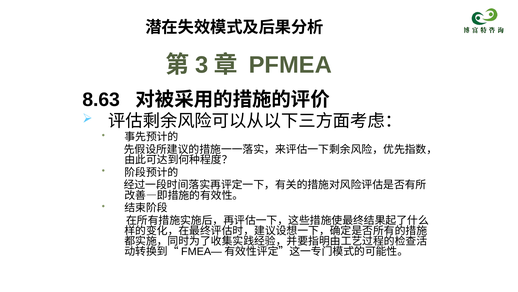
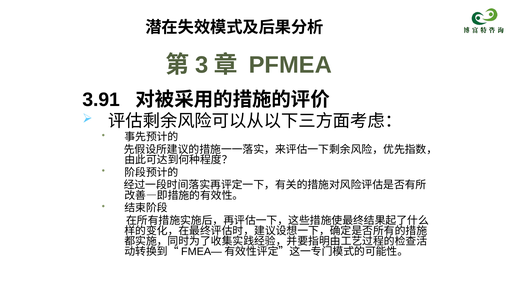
8.63: 8.63 -> 3.91 (101, 100)
